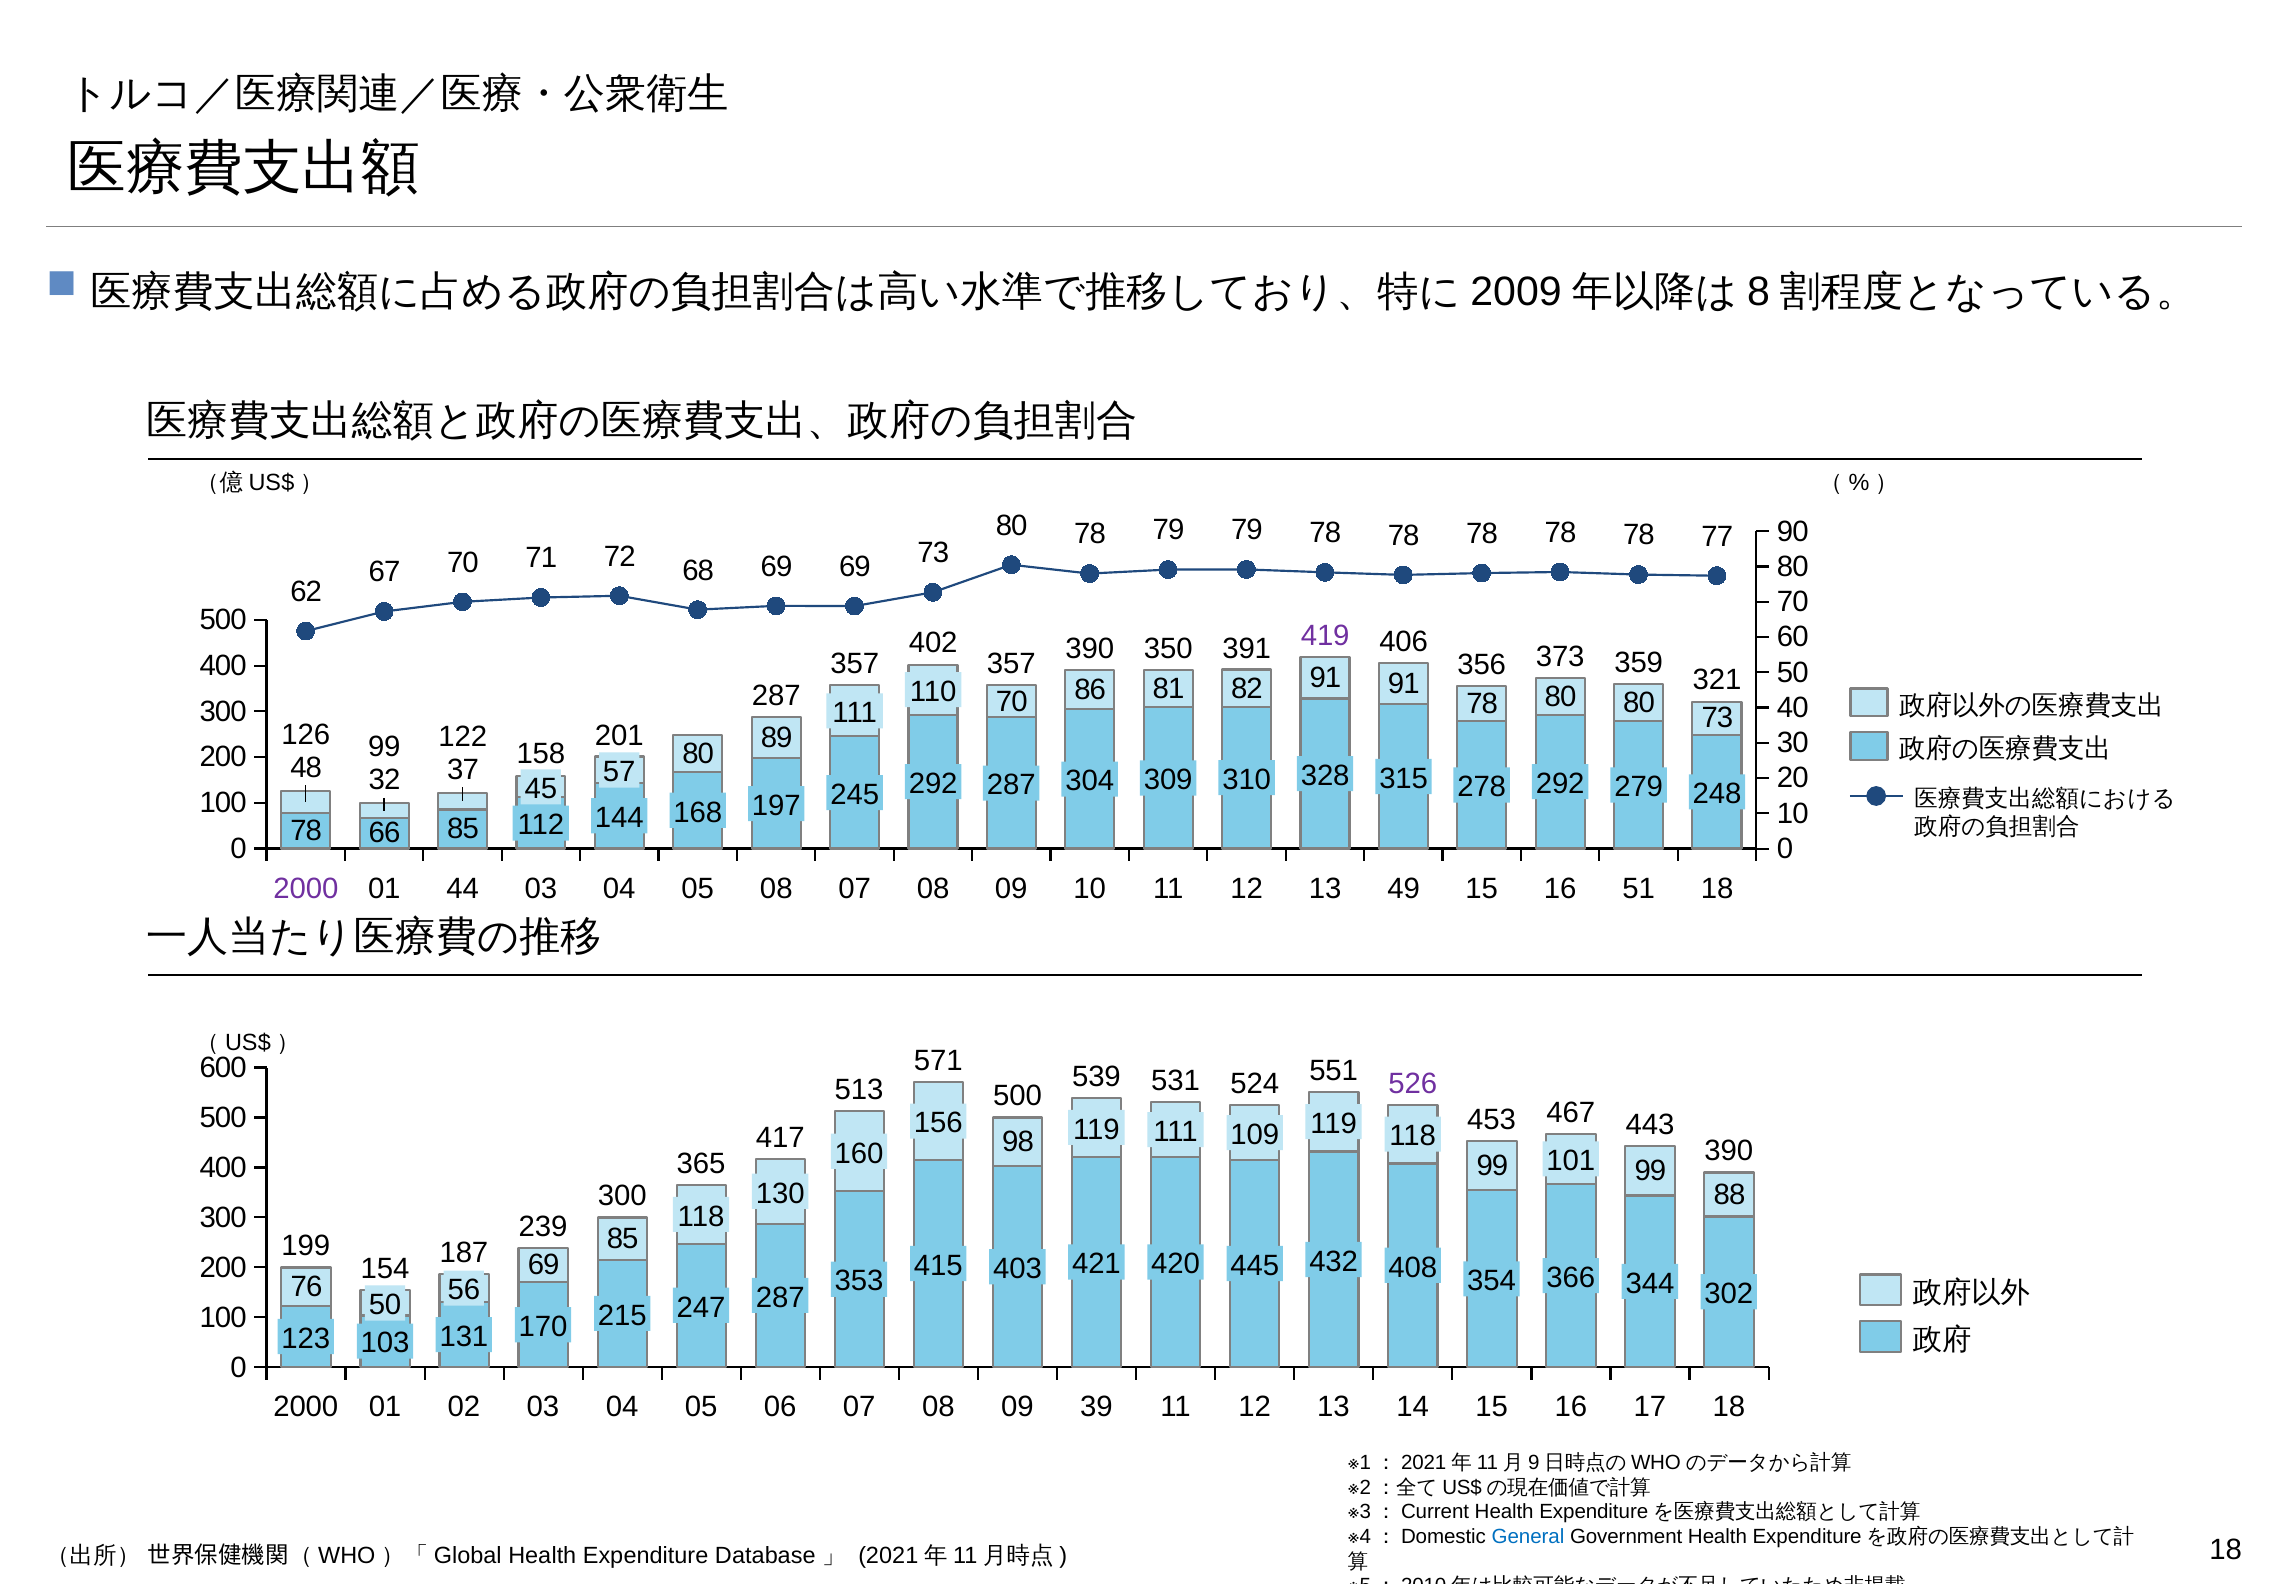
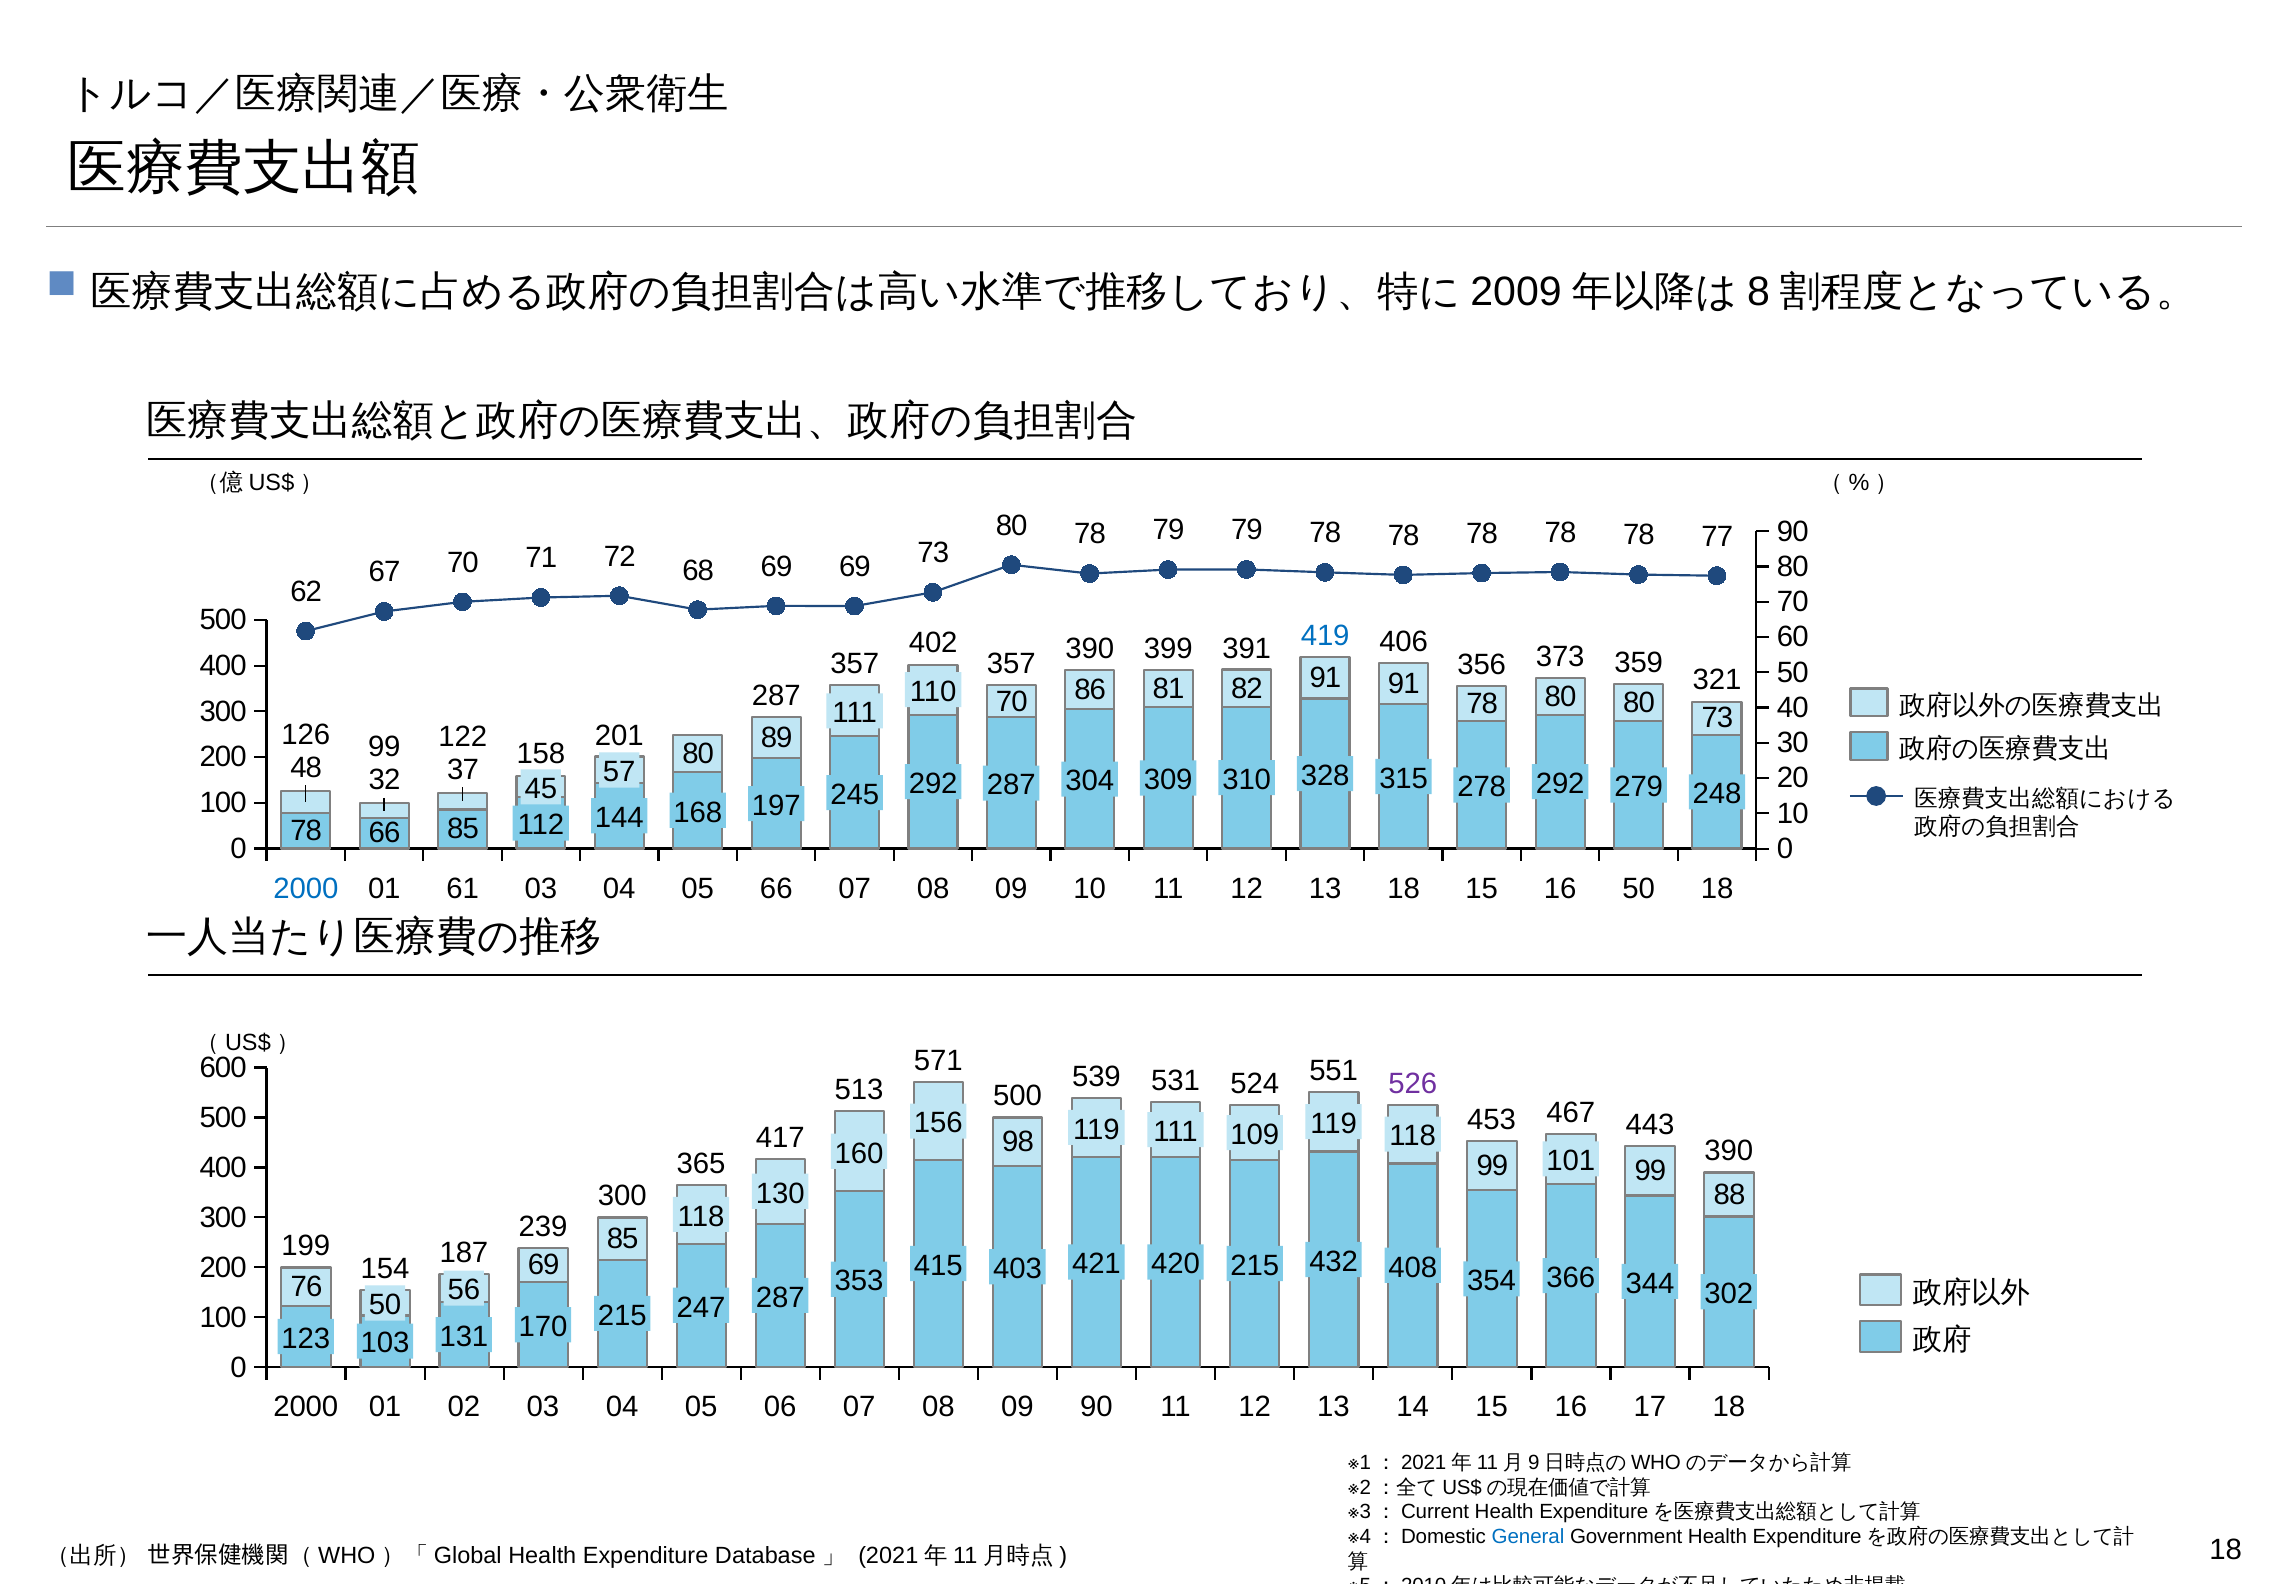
350: 350 -> 399 (1168, 649)
419 colour: purple -> blue (1325, 636)
2000 colour: purple -> blue (306, 888)
44: 44 -> 61 (463, 888)
03 08: 08 -> 66 (776, 888)
13 49: 49 -> 18 (1404, 888)
04 51: 51 -> 50 (1639, 888)
420 445: 445 -> 215 (1255, 1265)
09 39: 39 -> 90 (1096, 1407)
